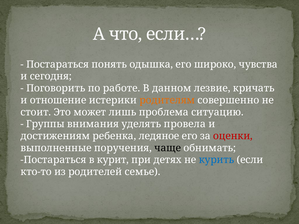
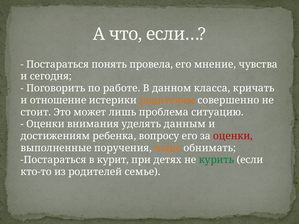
одышка: одышка -> провела (151, 64)
широко: широко -> мнение (215, 64)
лезвие: лезвие -> класса (212, 88)
Группы: Группы -> Оценки (45, 124)
провела: провела -> данным (185, 124)
ледяное: ледяное -> вопросу (159, 136)
чаще colour: black -> orange (168, 148)
курить colour: blue -> green (217, 160)
